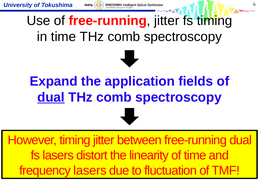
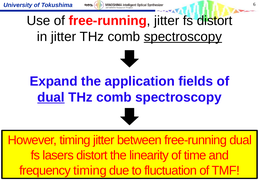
fs timing: timing -> distort (215, 21)
in time: time -> jitter (63, 37)
spectroscopy underline: none -> present (183, 37)
frequency lasers: lasers -> timing (90, 170)
